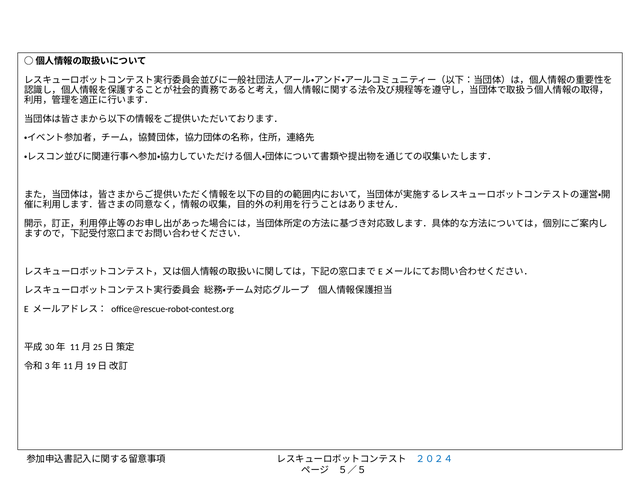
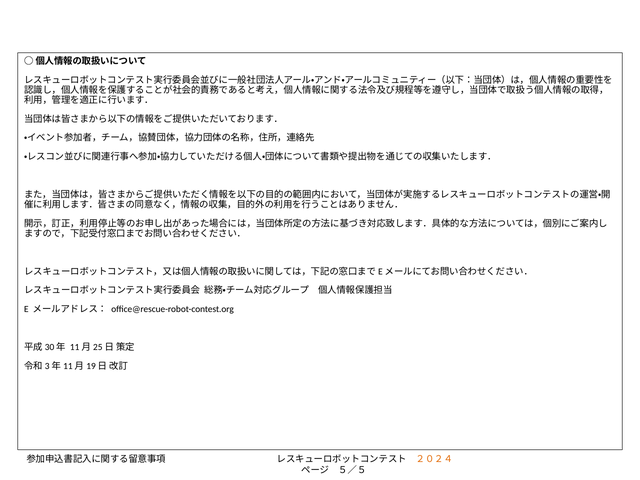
２０２４ colour: blue -> orange (434, 459)
